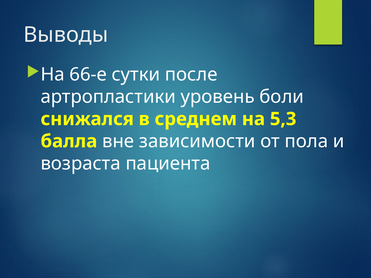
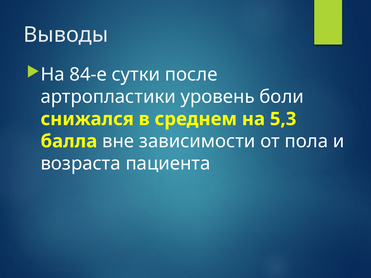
66-е: 66-е -> 84-е (88, 75)
